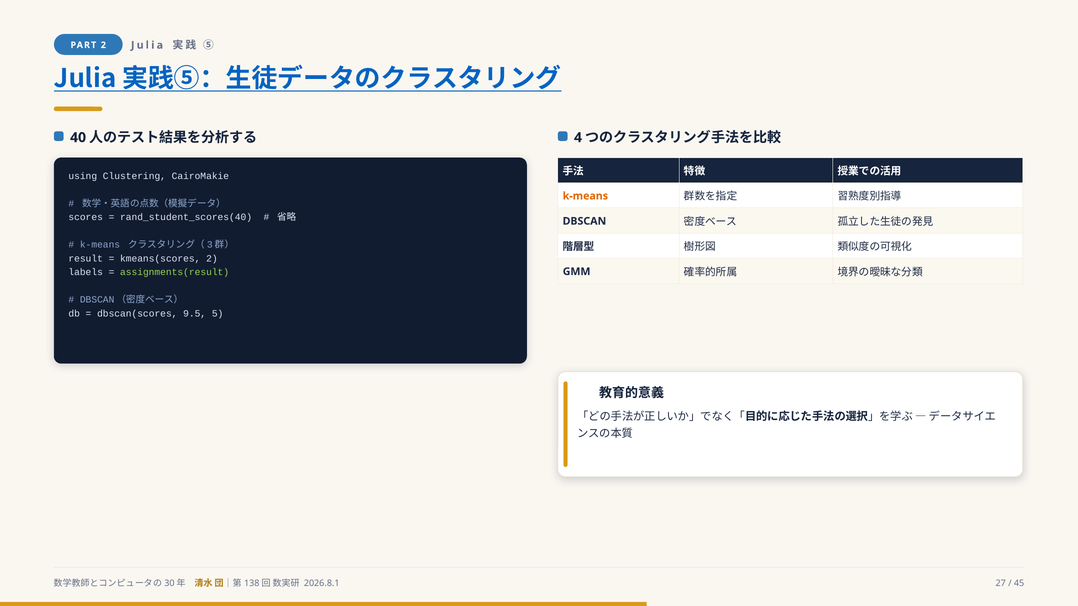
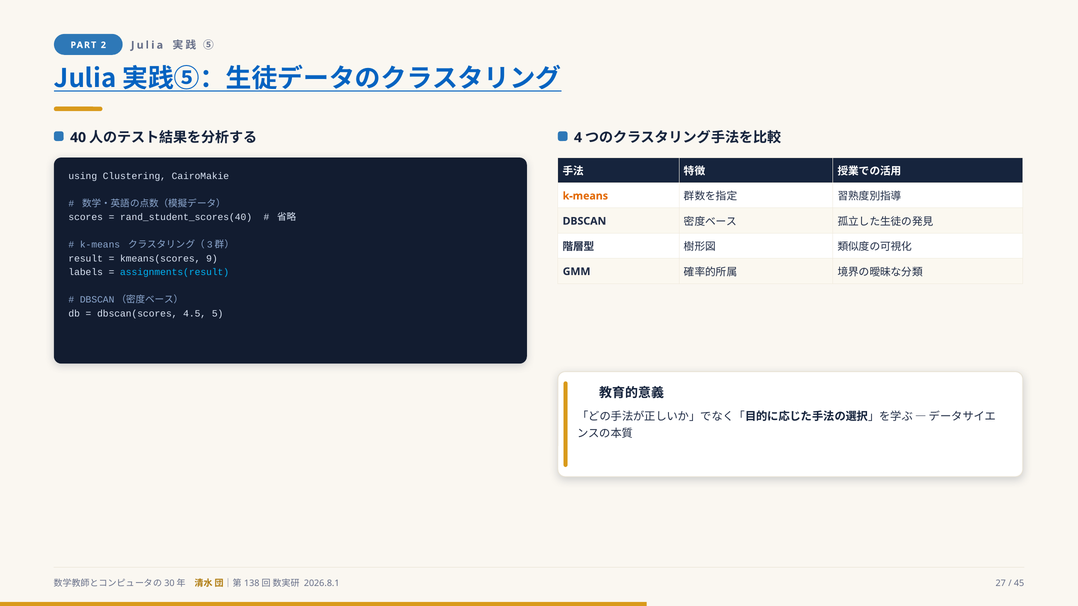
kmeans(scores 2: 2 -> 9 (212, 259)
assignments(result colour: light green -> light blue (175, 272)
9.5: 9.5 -> 4.5 (195, 314)
